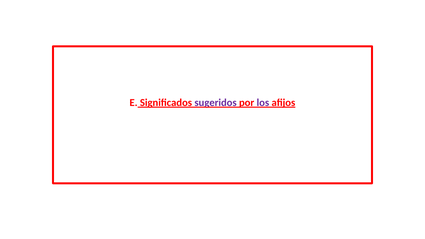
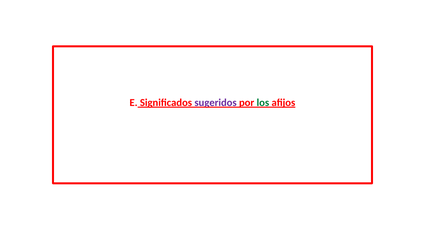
los colour: purple -> green (263, 103)
